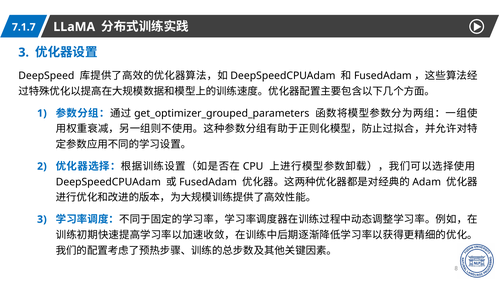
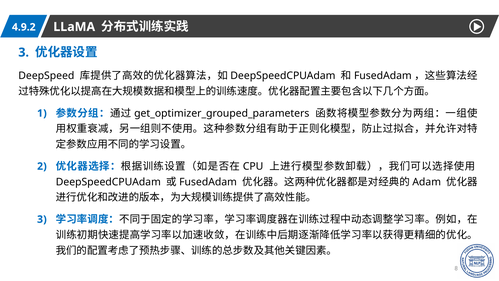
7.1.7: 7.1.7 -> 4.9.2 (24, 27)
